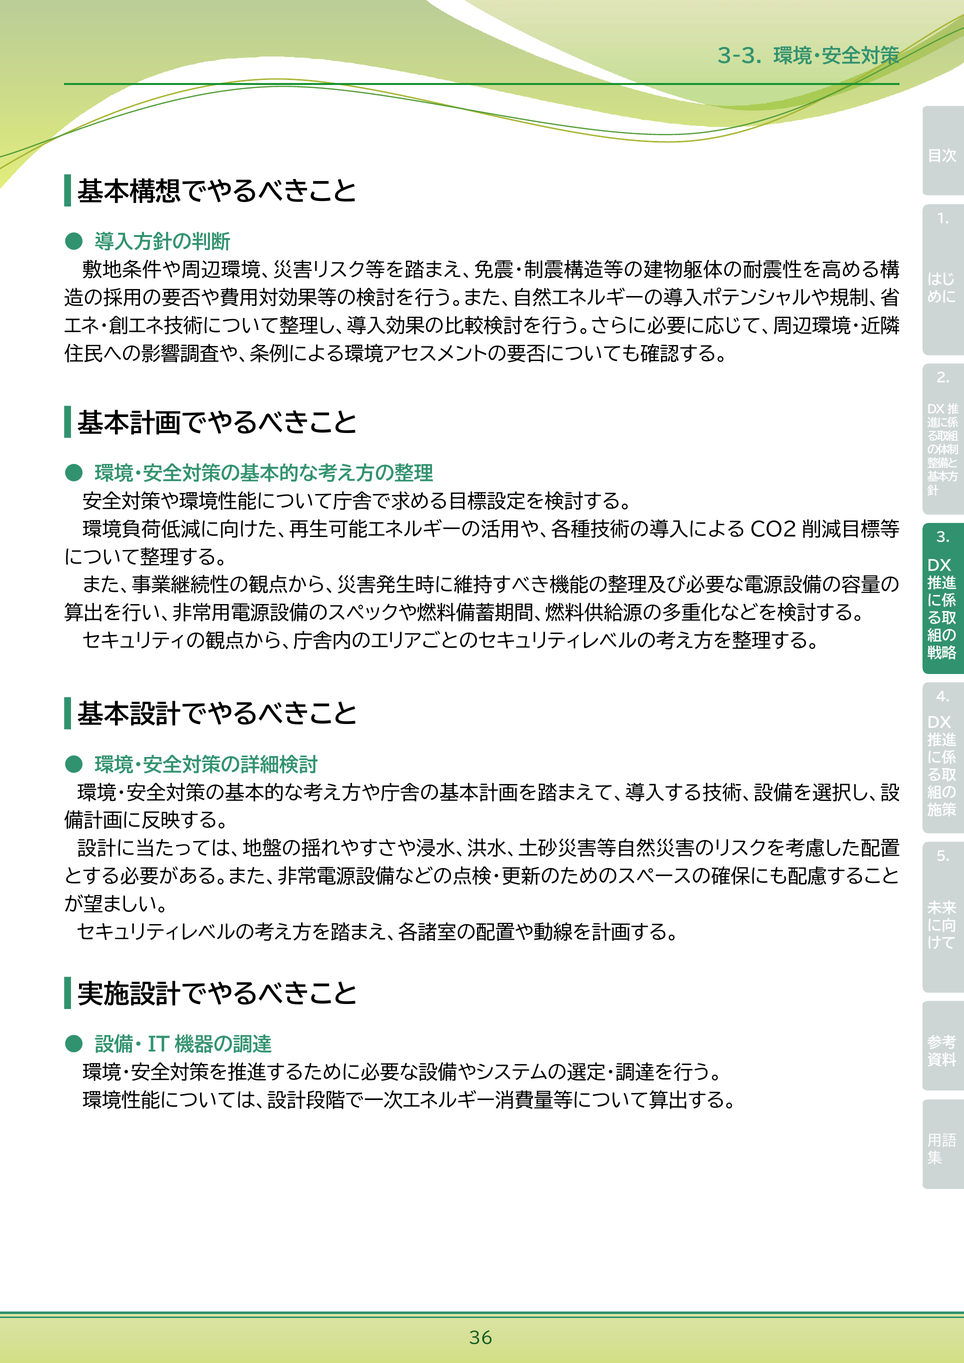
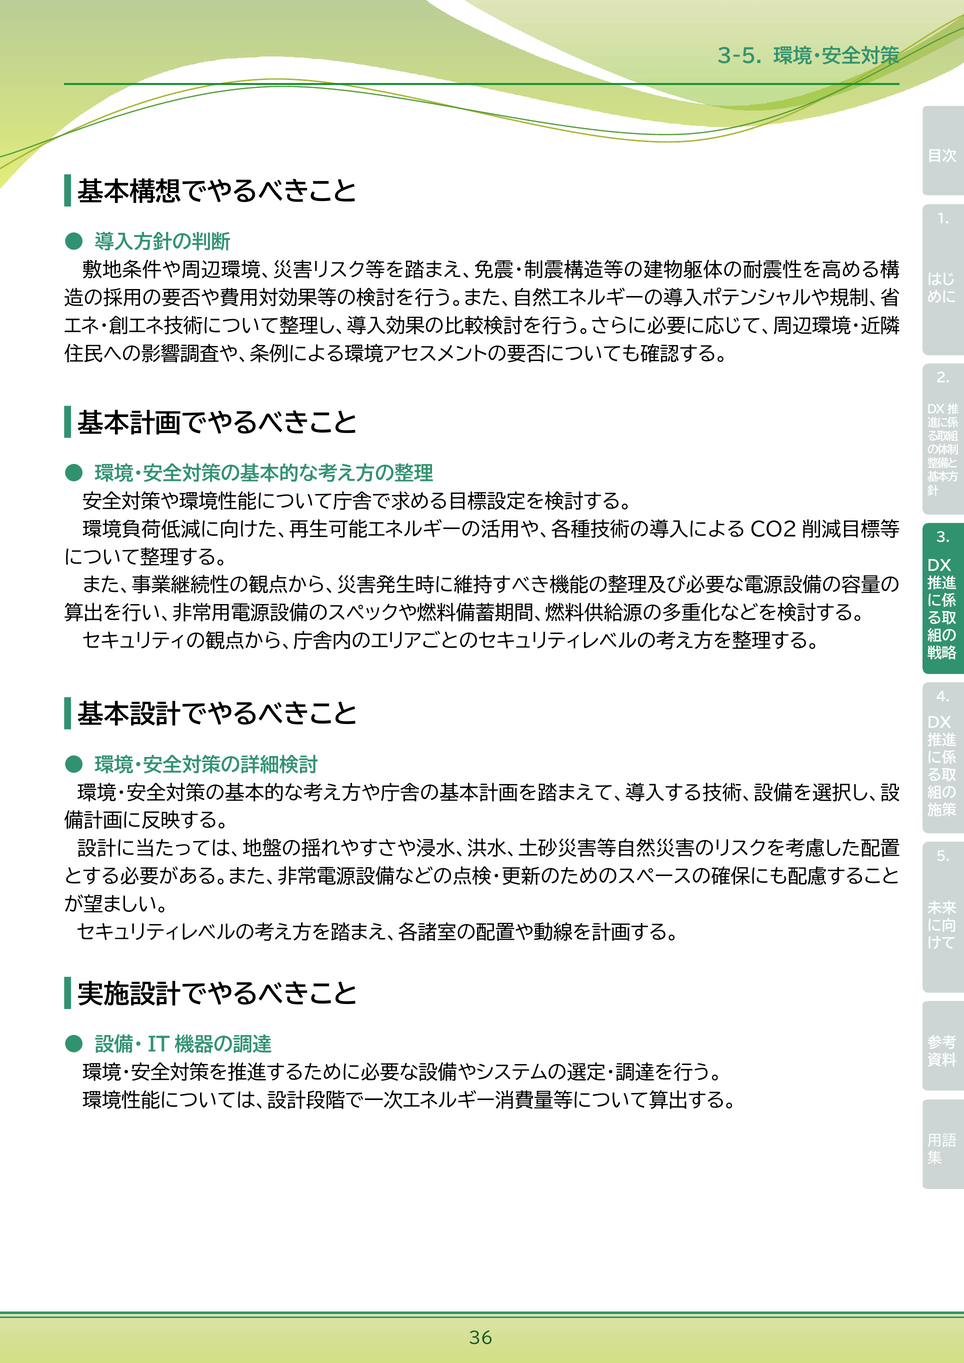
3-3: 3-3 -> 3-5 (740, 57)
